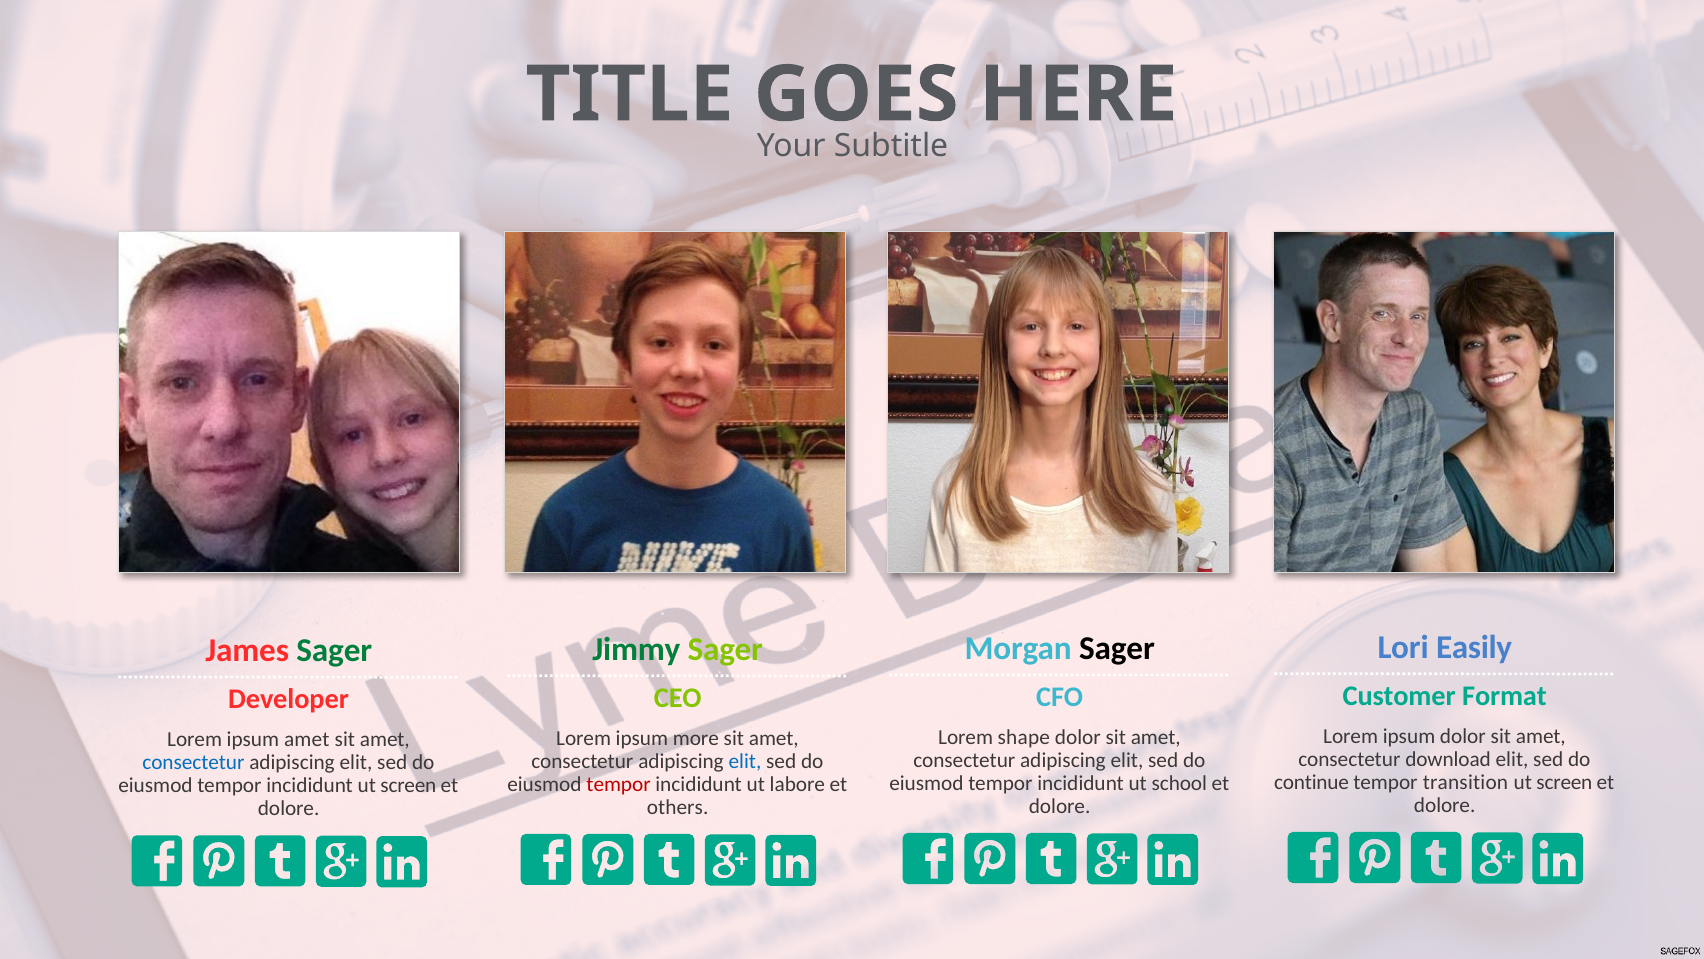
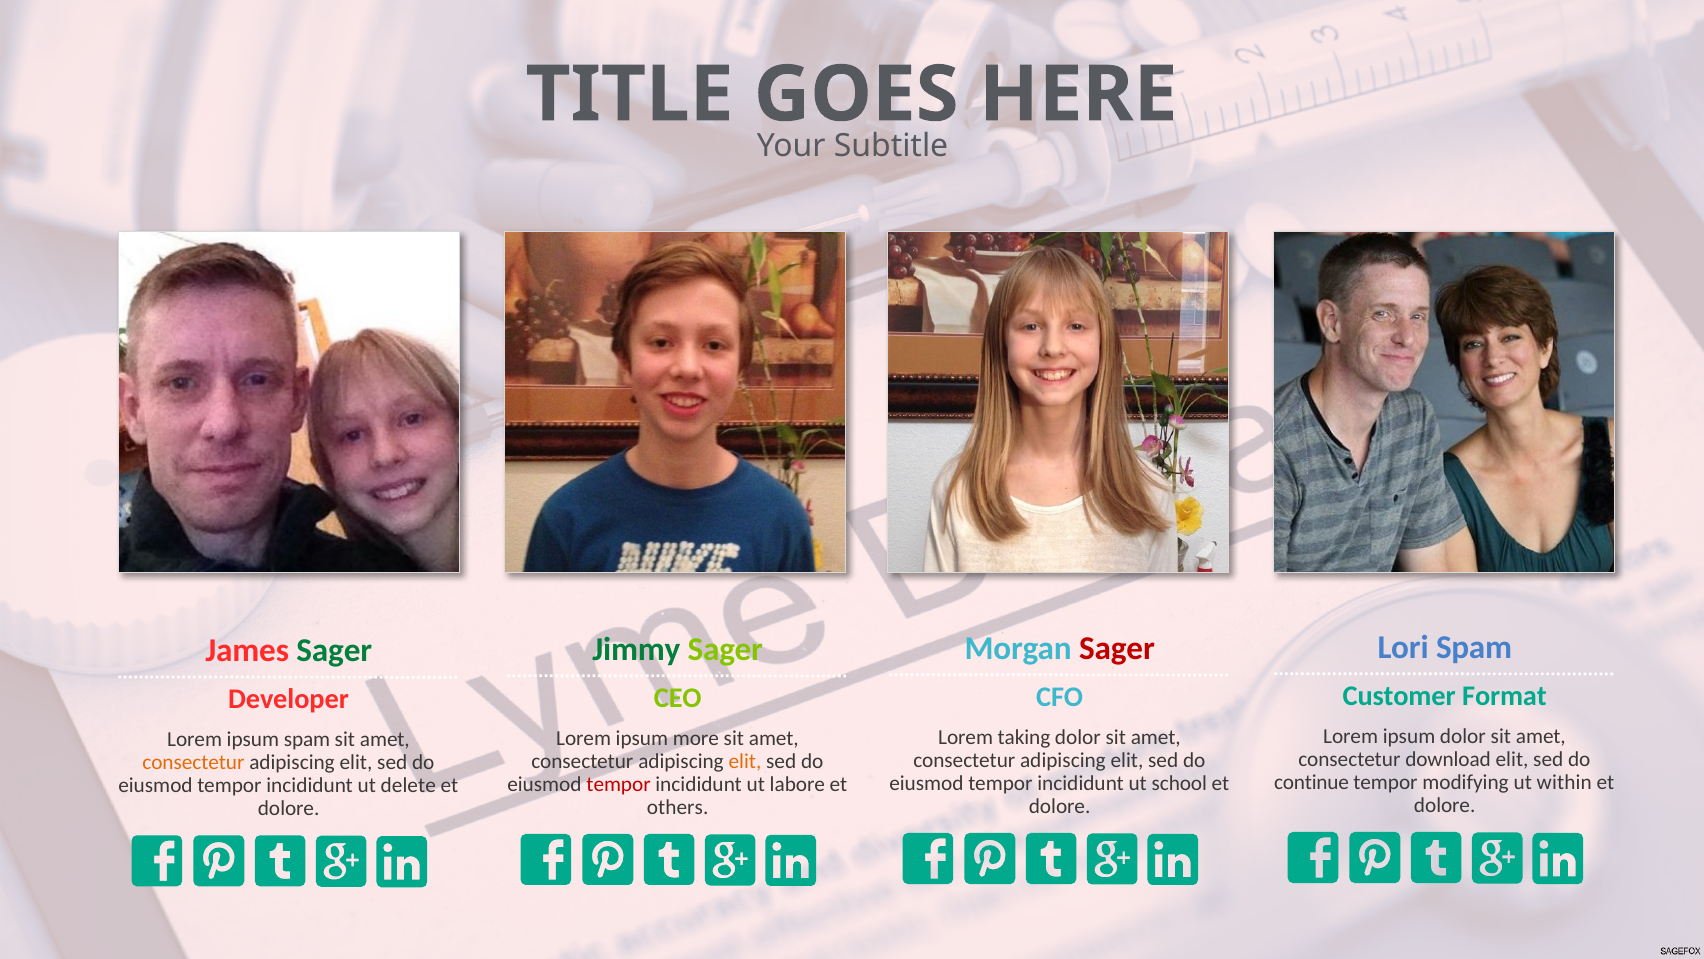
Lori Easily: Easily -> Spam (1474, 647)
Sager colour: black -> red (1117, 648)
shape: shape -> taking (1024, 737)
ipsum amet: amet -> spam (307, 739)
elit colour: blue -> orange (745, 761)
consectetur colour: blue -> orange (193, 762)
transition: transition -> modifying (1466, 782)
screen: screen -> within (1564, 782)
incididunt ut screen: screen -> delete (408, 785)
